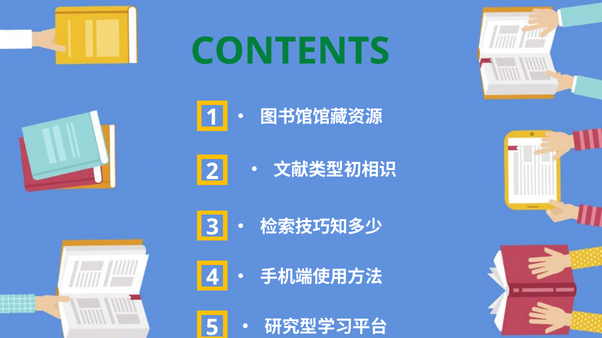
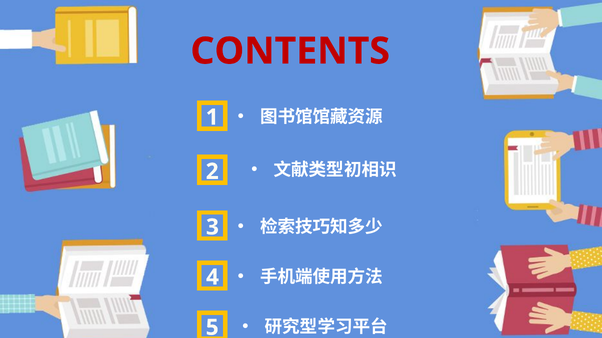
CONTENTS colour: green -> red (290, 51)
